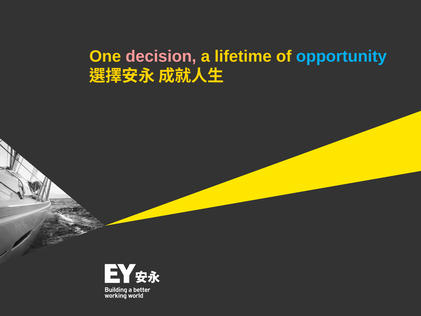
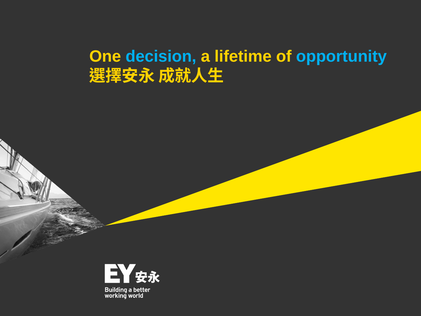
decision colour: pink -> light blue (161, 56)
